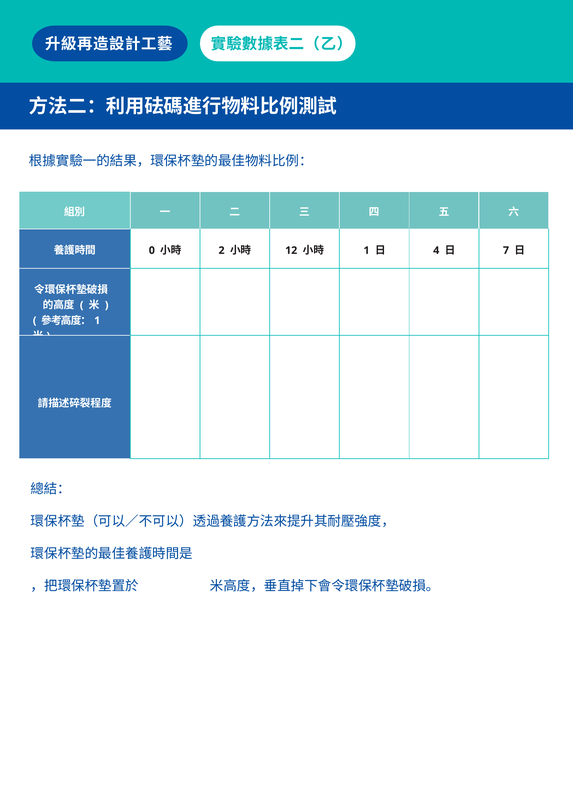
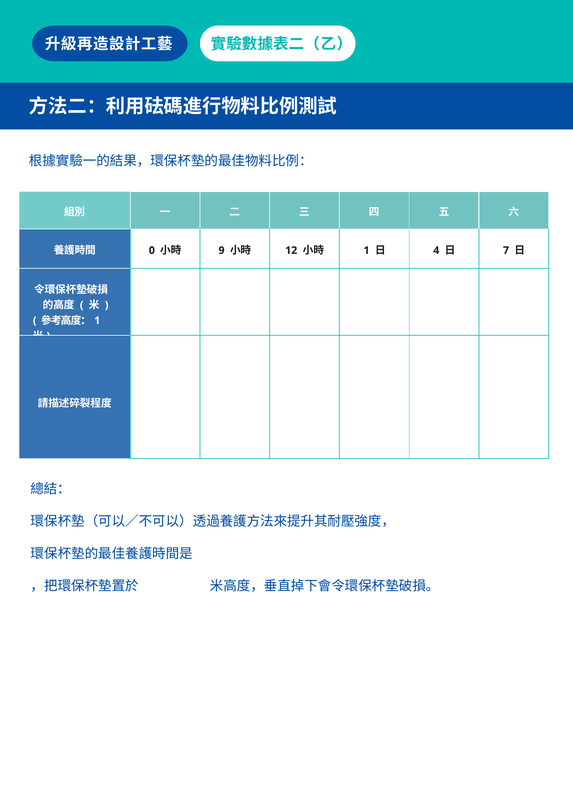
2: 2 -> 9 (222, 250)
